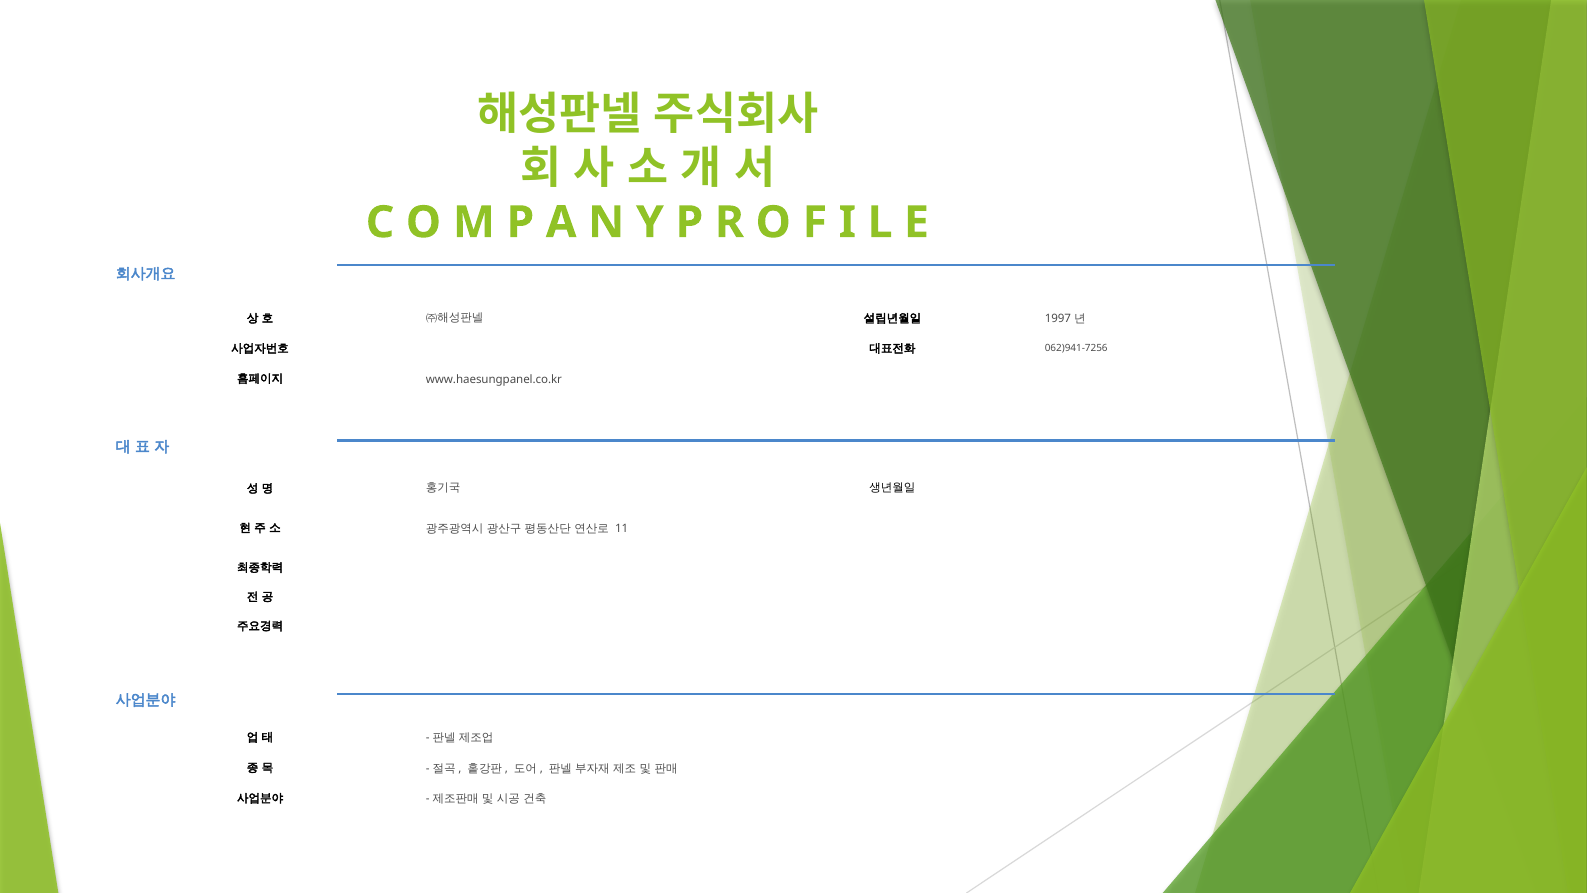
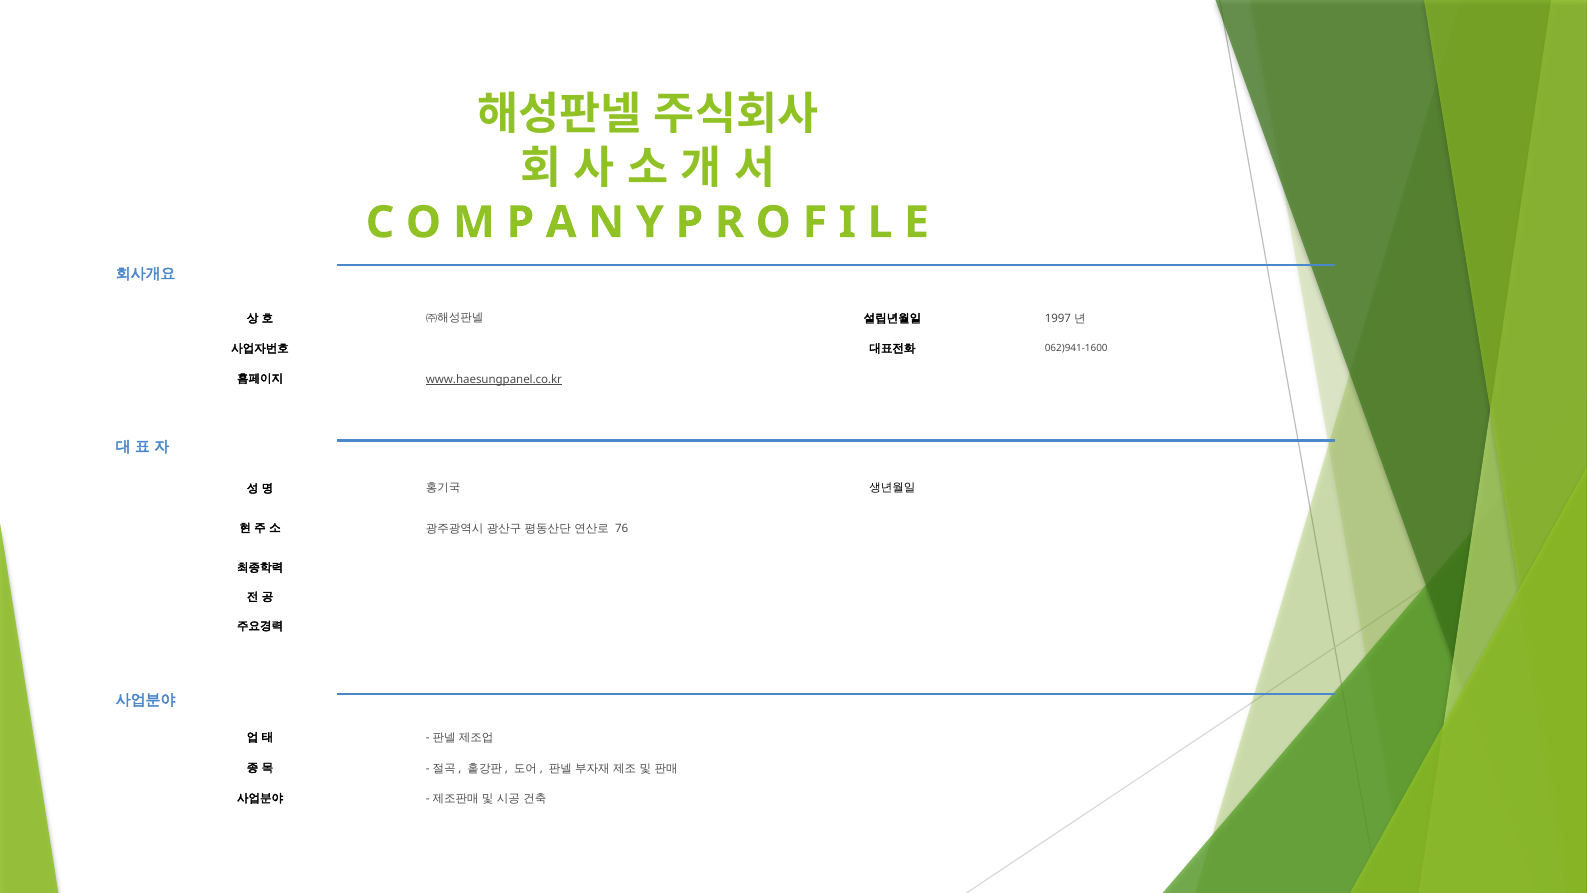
062)941-7256: 062)941-7256 -> 062)941-1600 (1076, 348)
www.haesungpanel.co.kr underline: none -> present (494, 379)
11: 11 -> 76 (622, 528)
